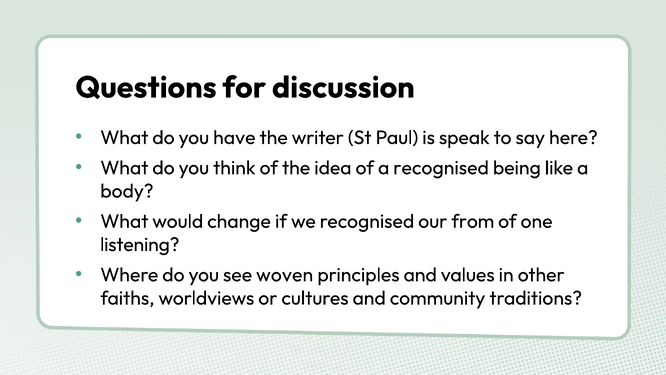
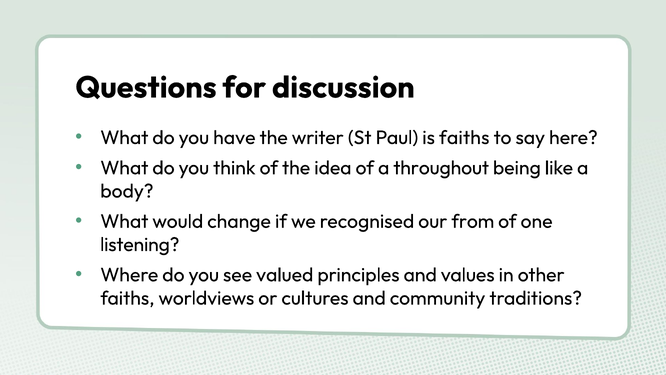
is speak: speak -> faiths (464, 137)
a recognised: recognised -> throughout (441, 168)
woven: woven -> valued (285, 275)
